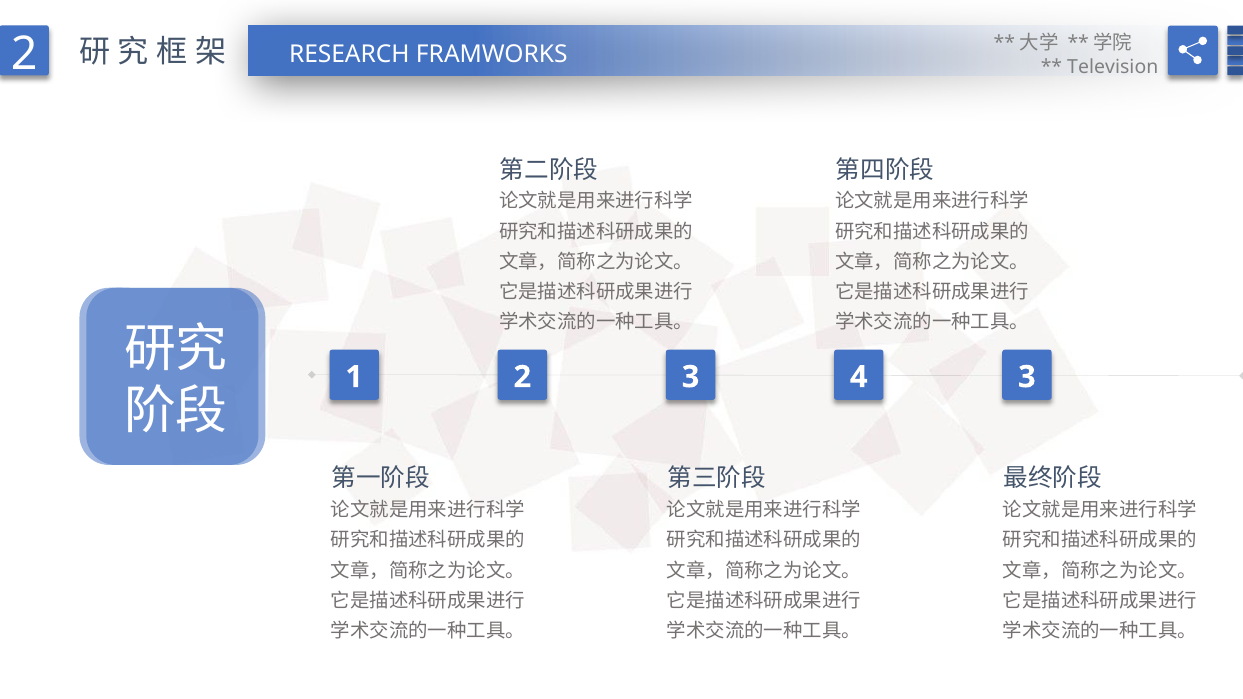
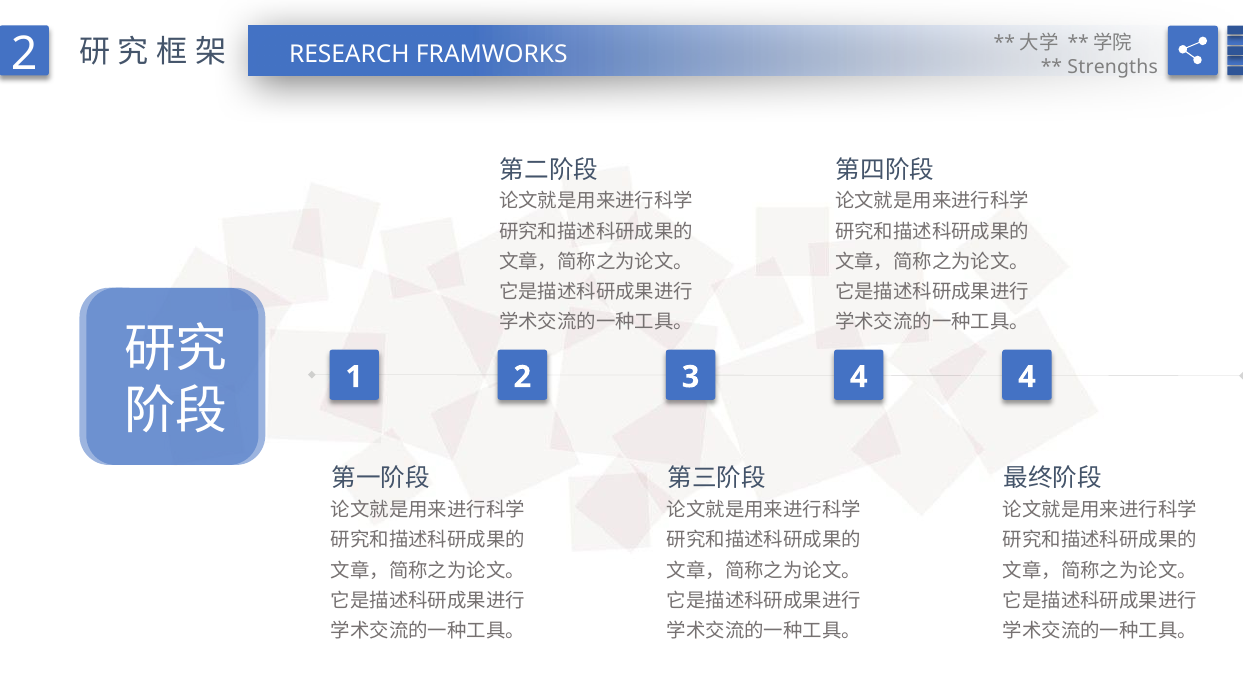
Television: Television -> Strengths (1113, 67)
2 3: 3 -> 4 (1027, 377)
